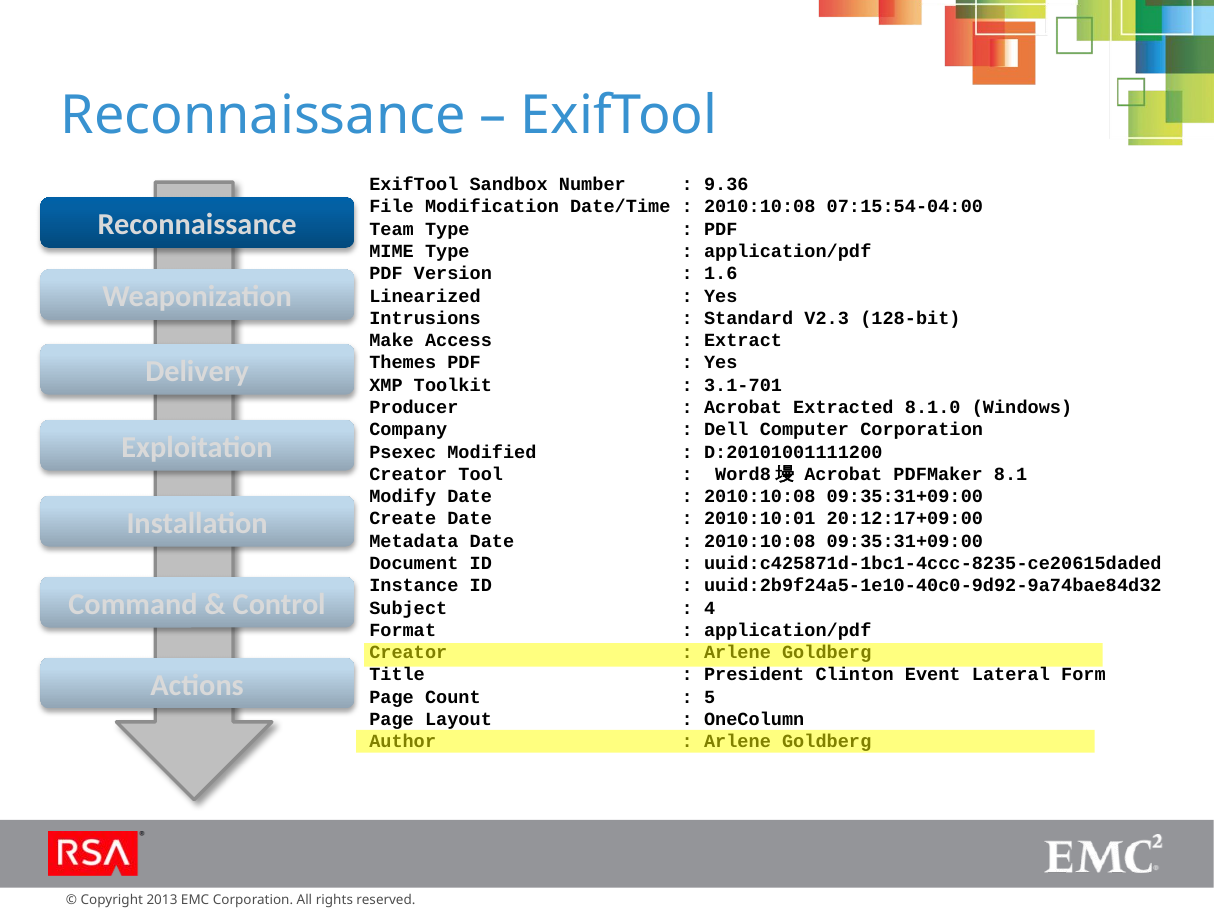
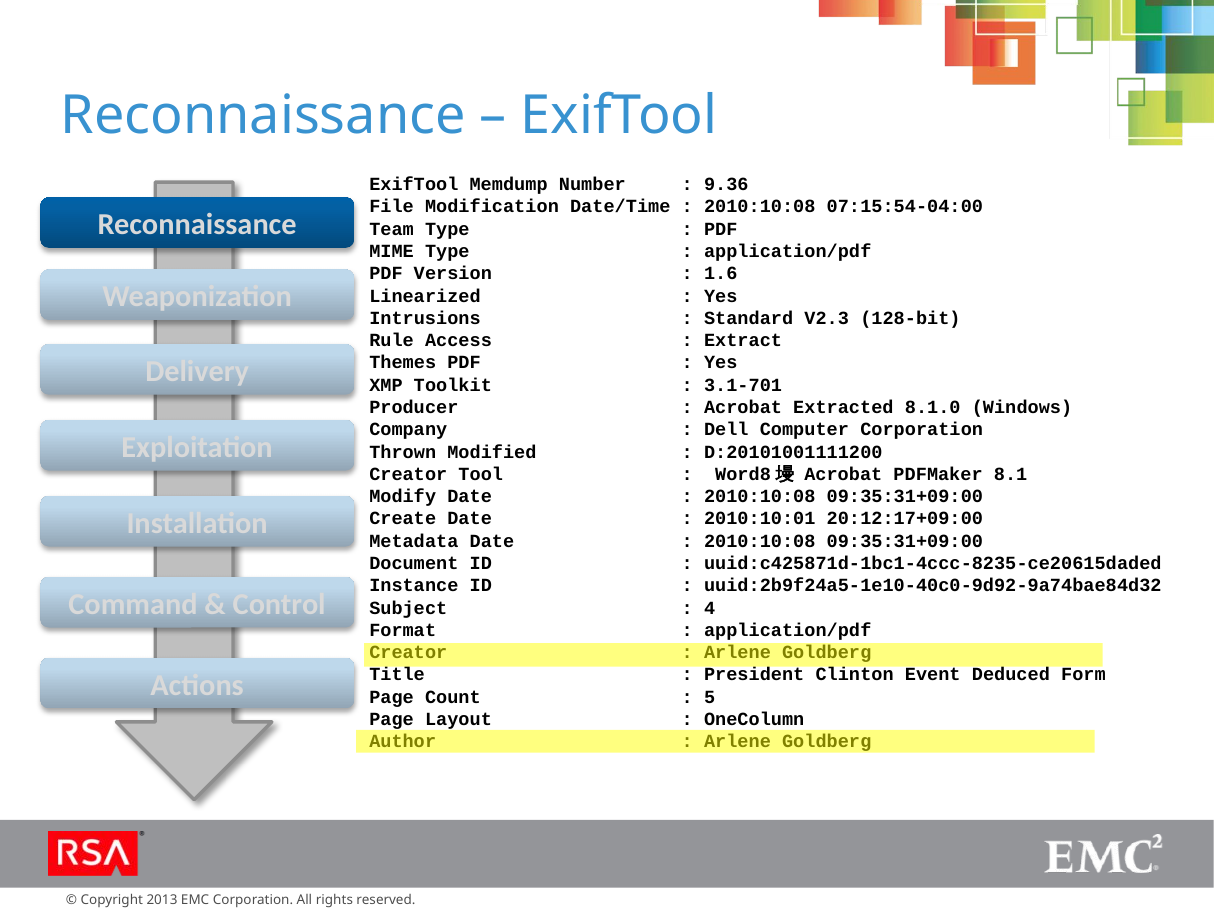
Sandbox: Sandbox -> Memdump (509, 184)
Make: Make -> Rule (392, 340)
Psexec: Psexec -> Thrown (403, 452)
Lateral: Lateral -> Deduced (1011, 674)
